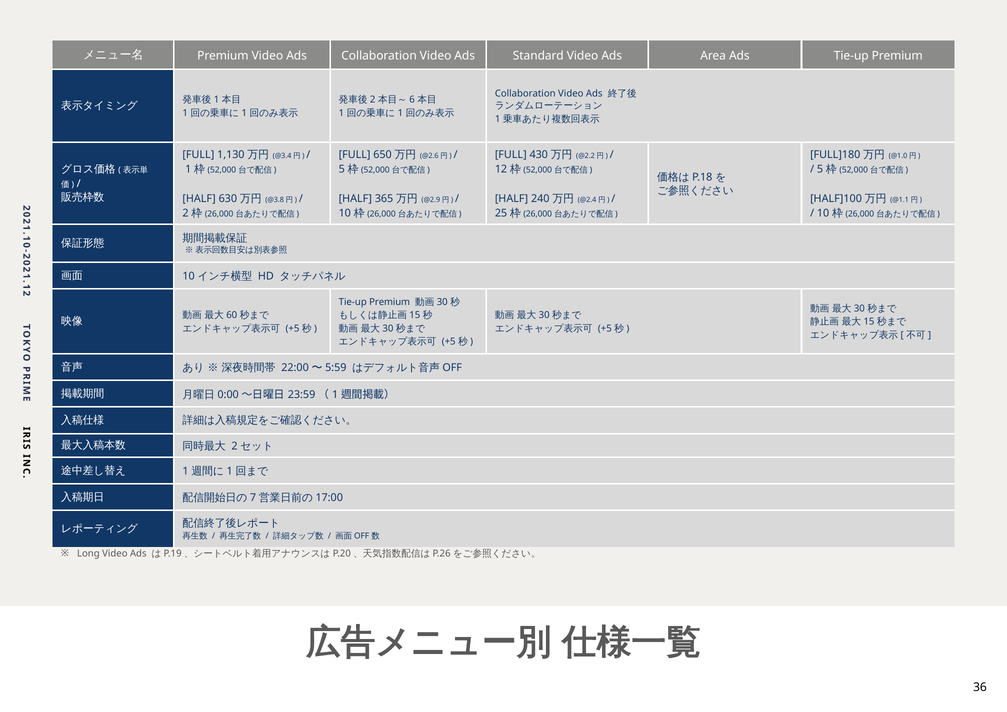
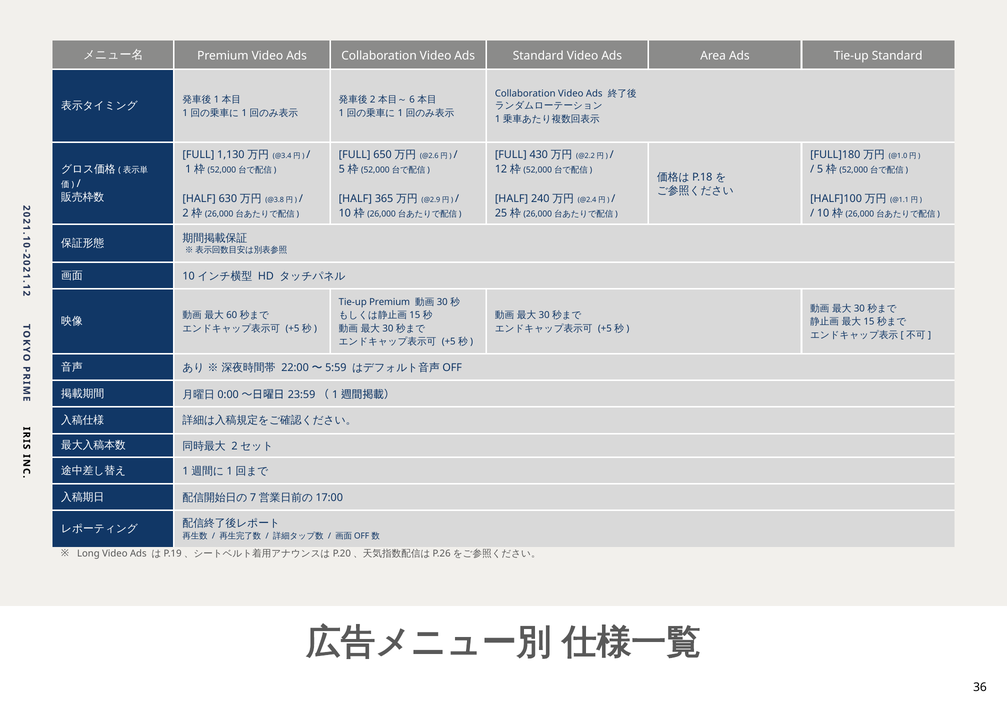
Ads Tie-up Premium: Premium -> Standard (897, 56)
